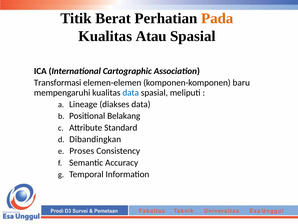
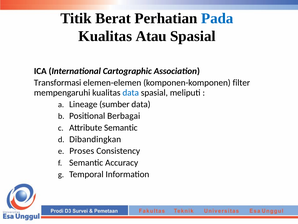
Pada colour: orange -> blue (217, 18)
baru: baru -> filter (241, 83)
diakses: diakses -> sumber (114, 104)
Belakang: Belakang -> Berbagai (124, 116)
Attribute Standard: Standard -> Semantic (121, 127)
